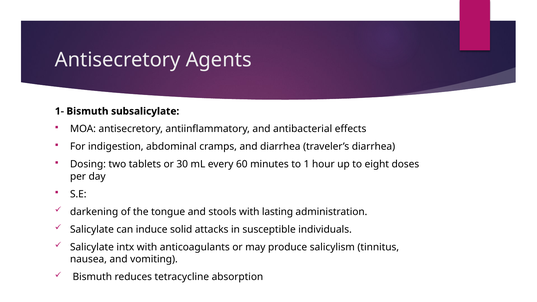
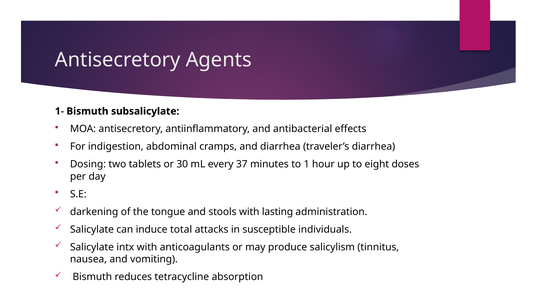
60: 60 -> 37 (242, 164)
solid: solid -> total (181, 229)
